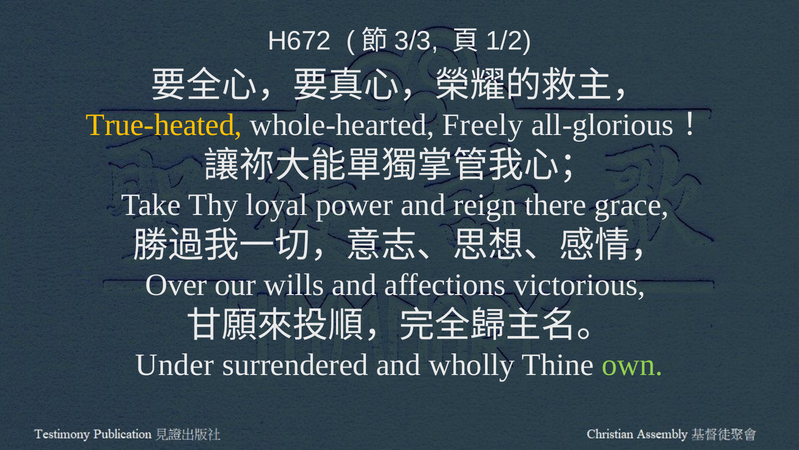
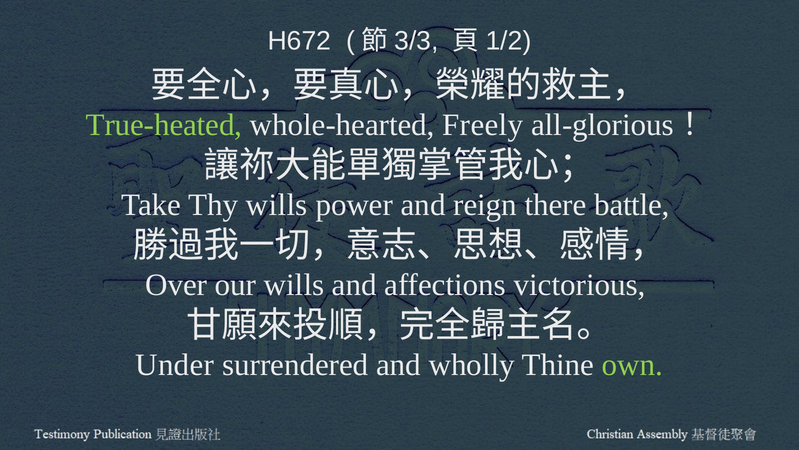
True-heated colour: yellow -> light green (164, 125)
Thy loyal: loyal -> wills (277, 205)
grace: grace -> battle (632, 205)
